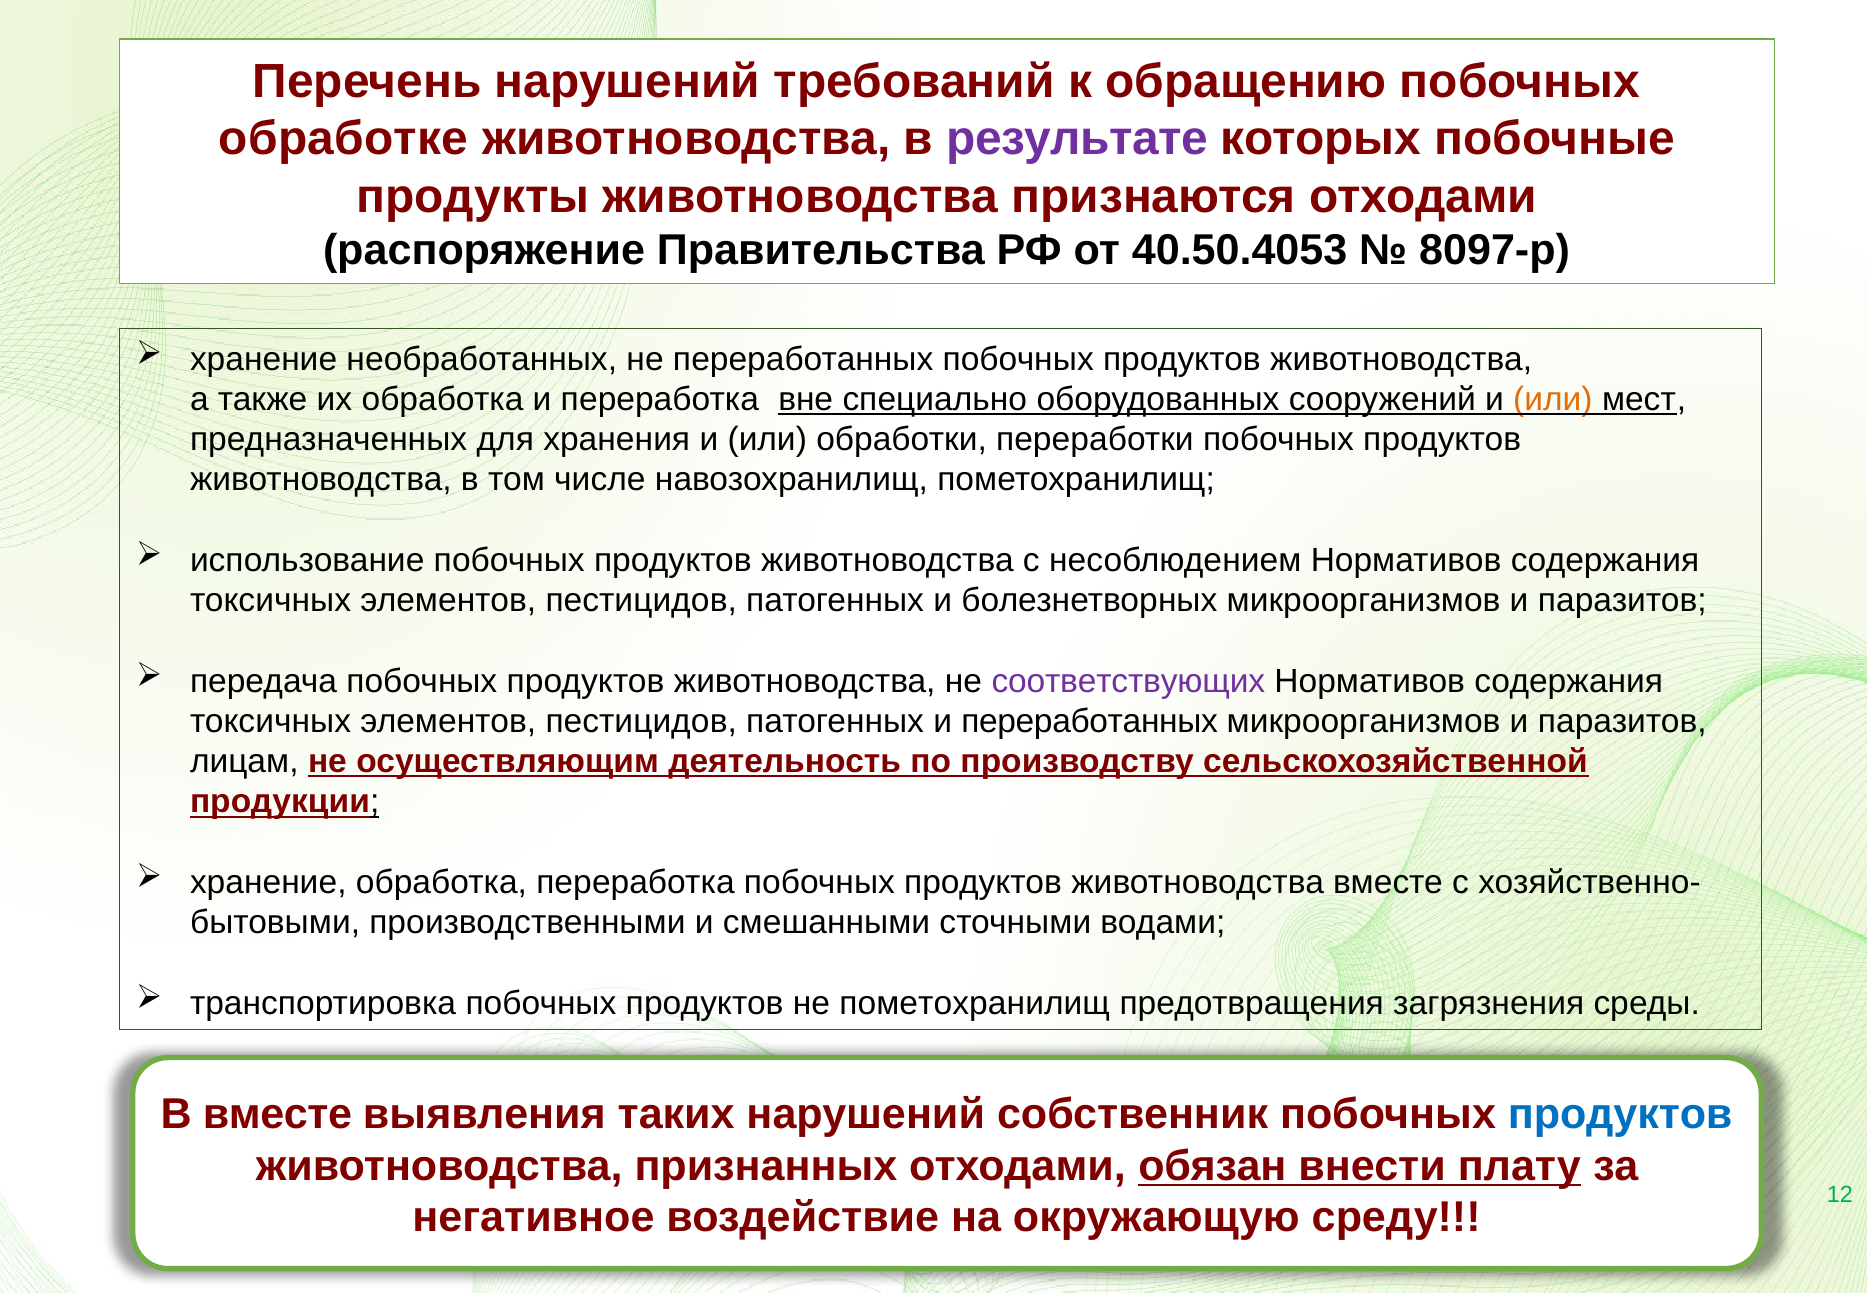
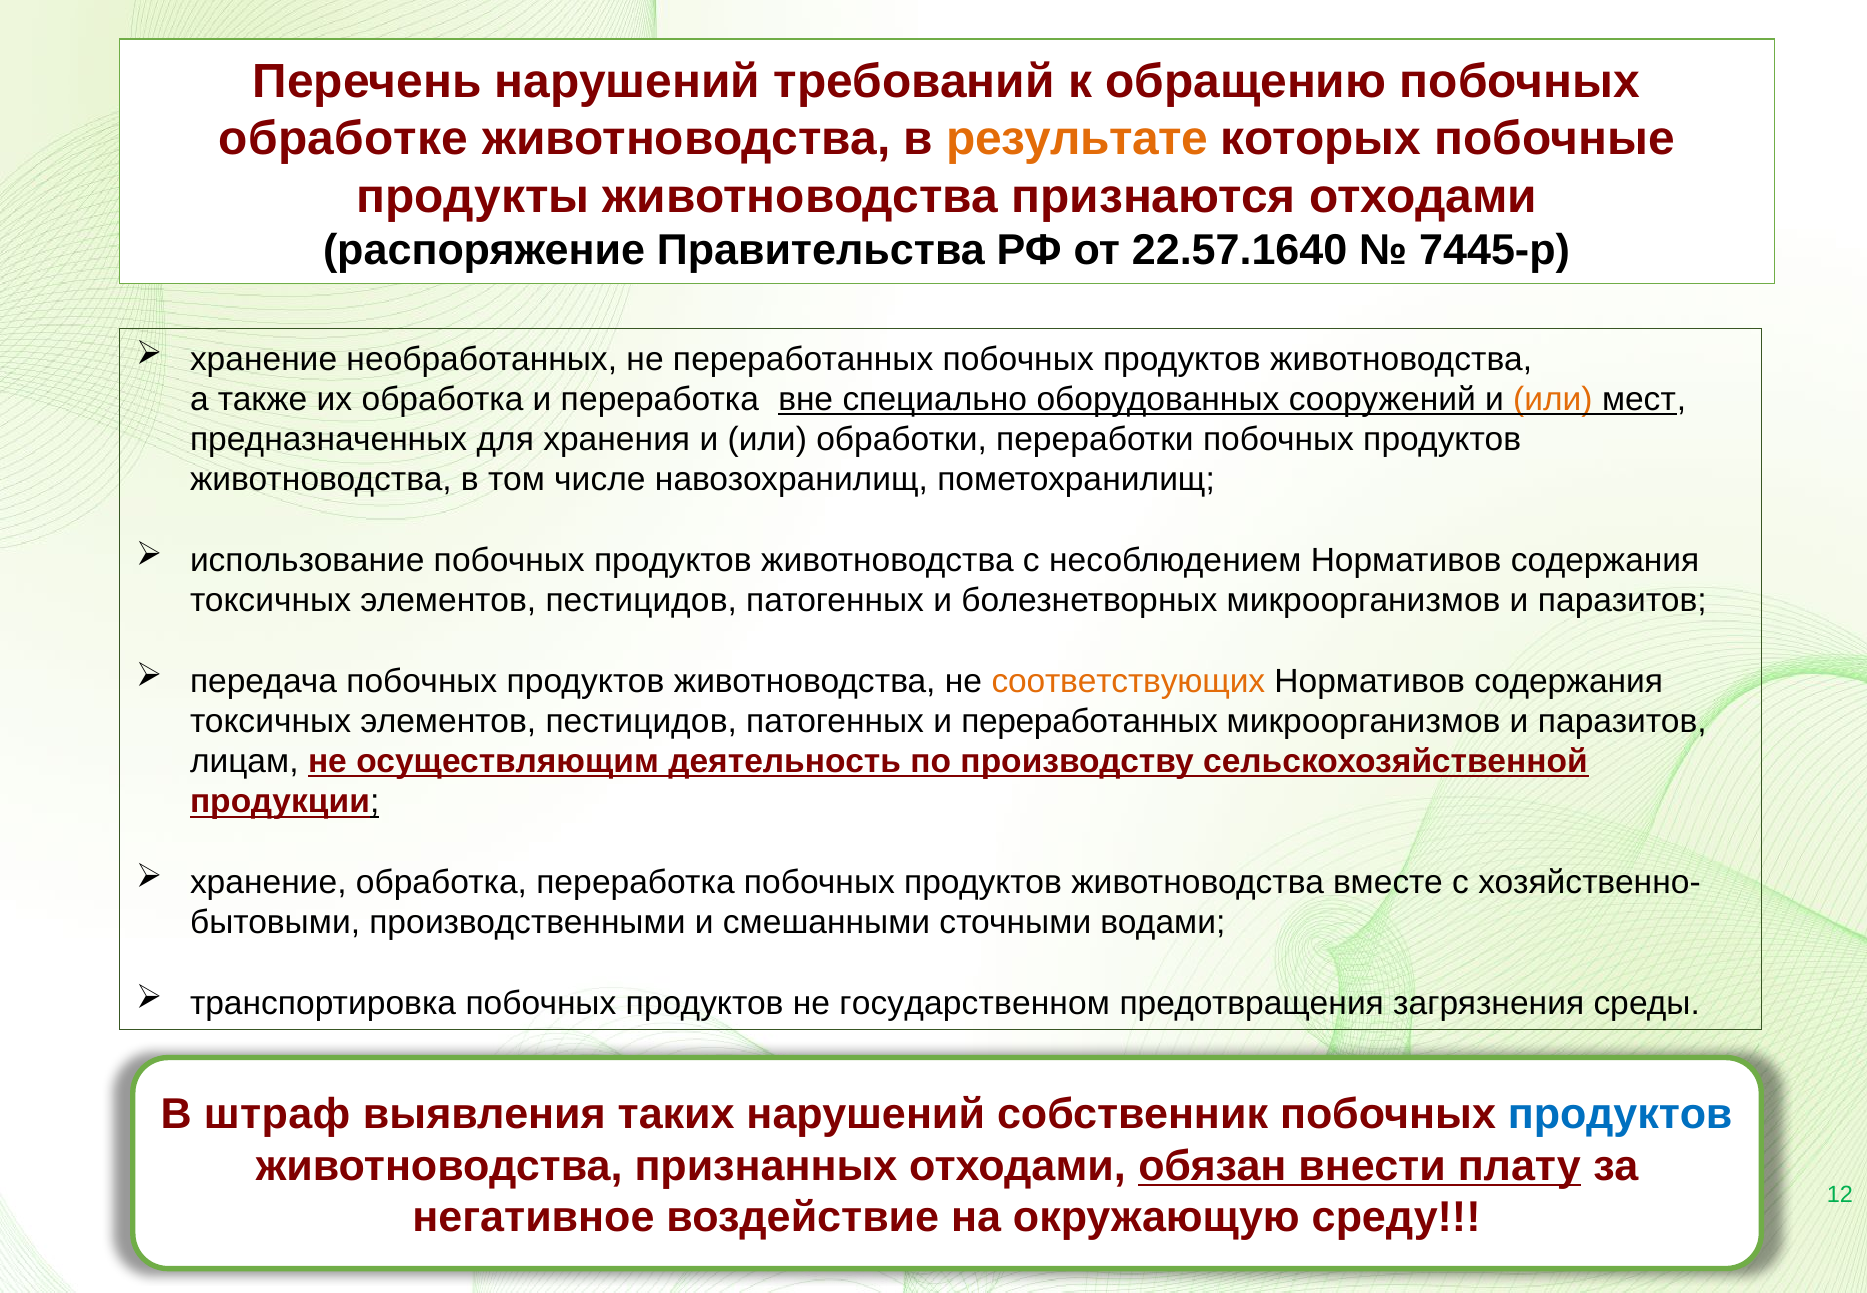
результате colour: purple -> orange (1077, 139)
40.50.4053: 40.50.4053 -> 22.57.1640 (1240, 250)
8097-р: 8097-р -> 7445-р (1495, 250)
соответствующих colour: purple -> orange (1128, 681)
не пометохранилищ: пометохранилищ -> государственном (975, 1003)
В вместе: вместе -> штраф (277, 1114)
